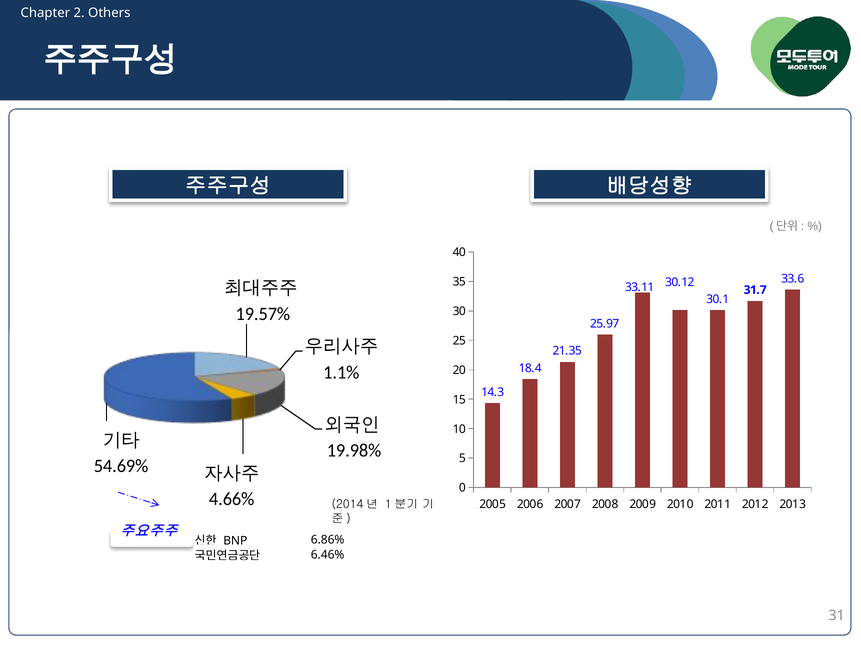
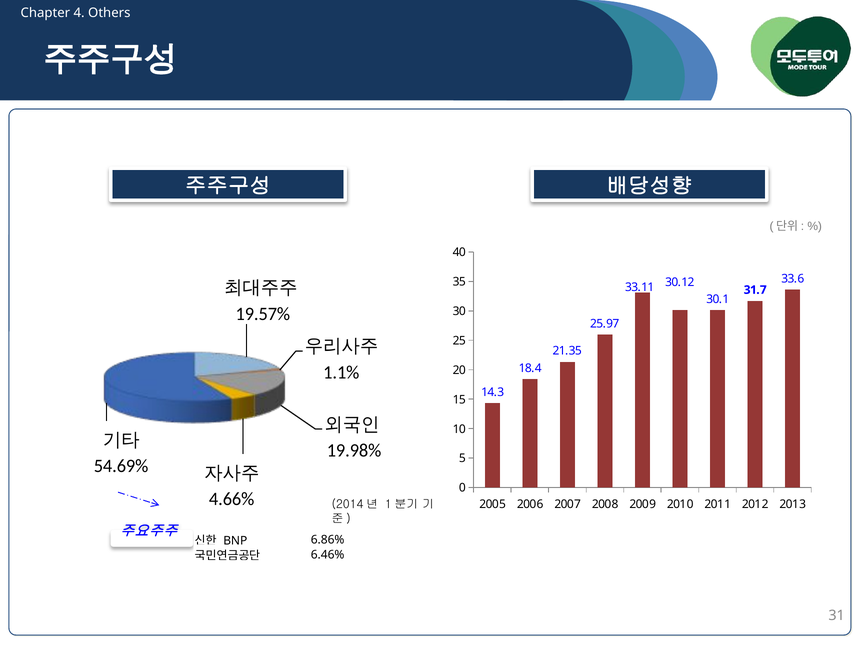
2: 2 -> 4 (79, 13)
